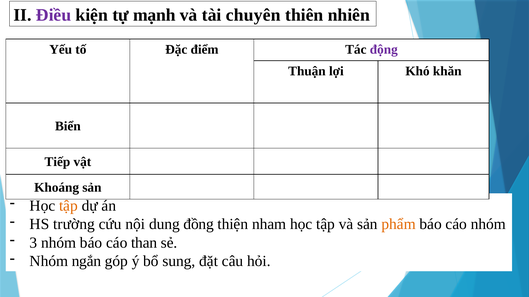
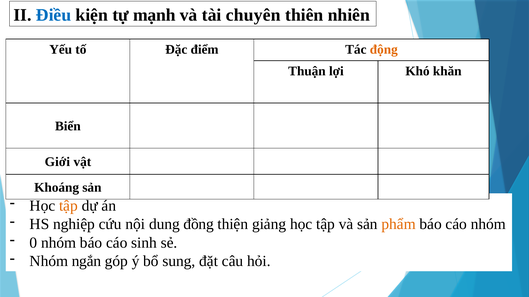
Điều colour: purple -> blue (54, 15)
động colour: purple -> orange (384, 49)
Tiếp: Tiếp -> Giới (57, 162)
trường: trường -> nghiệp (74, 225)
nham: nham -> giảng (269, 225)
3: 3 -> 0 (33, 243)
than: than -> sinh (144, 243)
